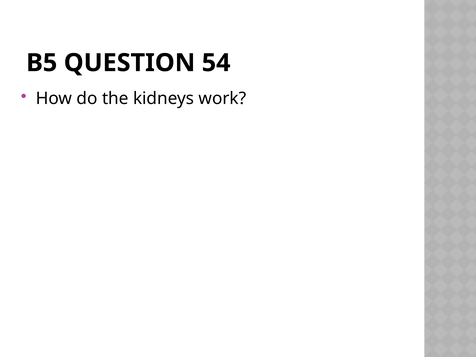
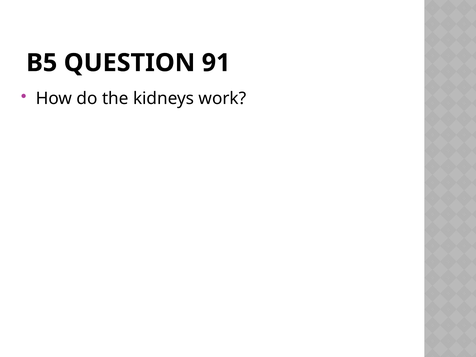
54: 54 -> 91 (216, 63)
